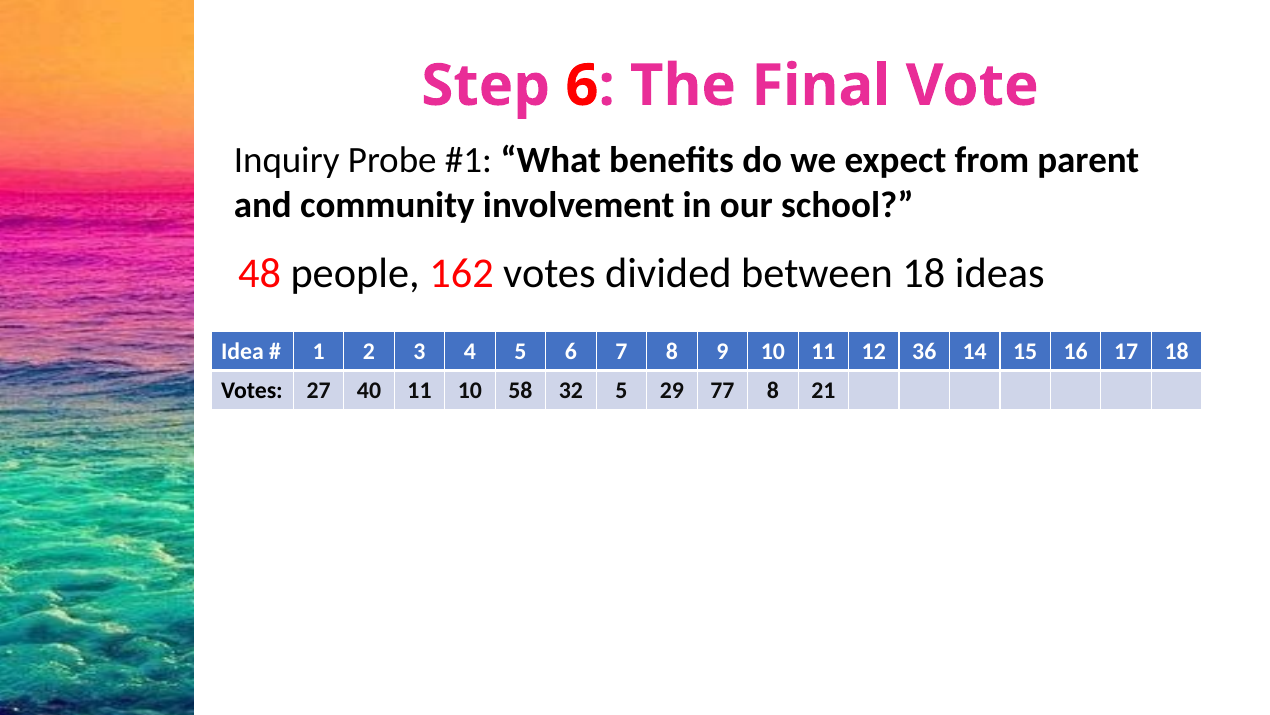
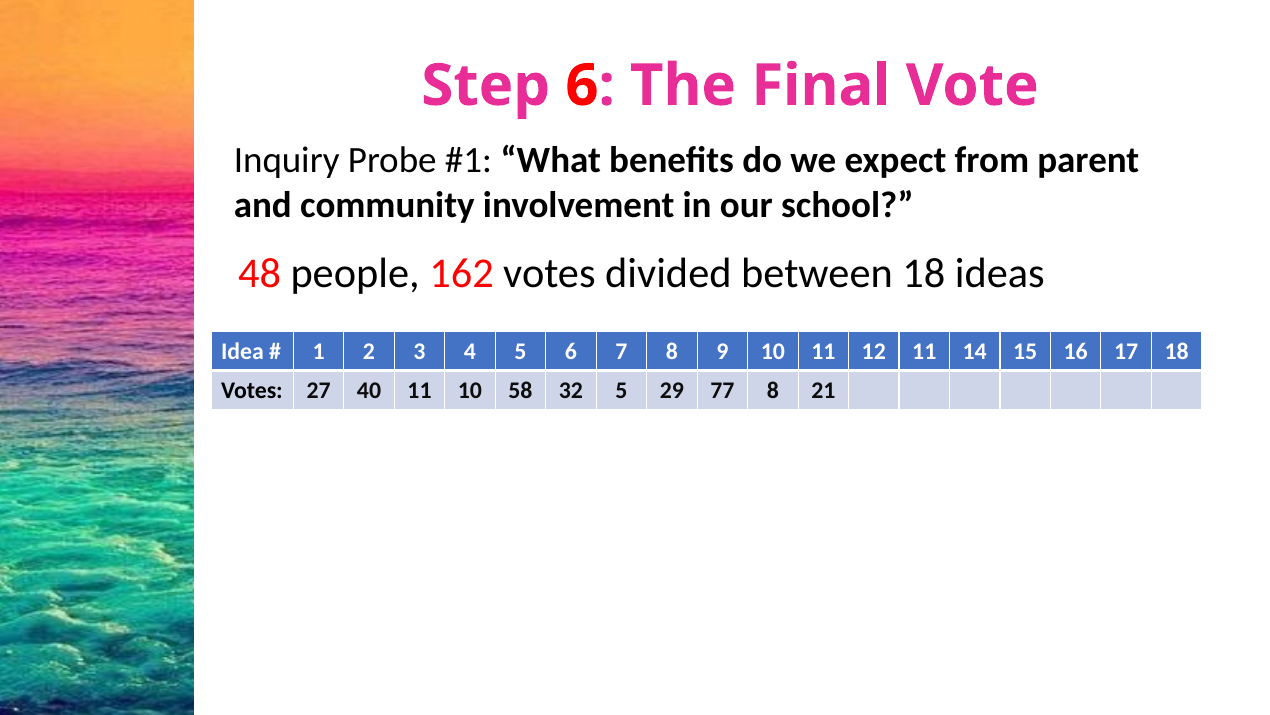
12 36: 36 -> 11 (924, 351)
